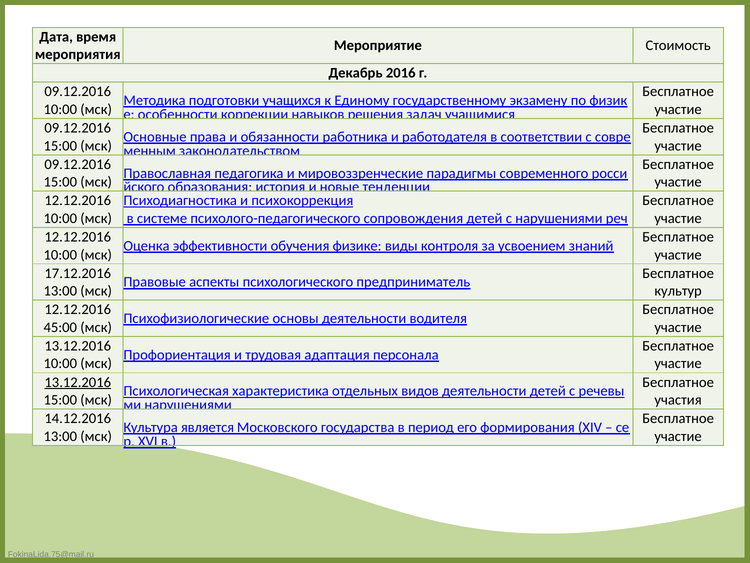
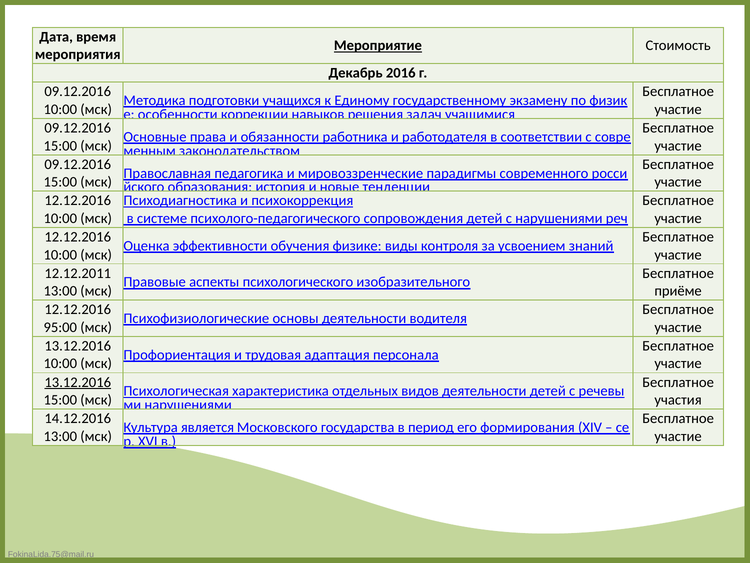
Мероприятие underline: none -> present (378, 46)
17.12.2016: 17.12.2016 -> 12.12.2011 (78, 273)
предприниматель: предприниматель -> изобразительного (413, 282)
культур: культур -> приёме (678, 291)
45:00: 45:00 -> 95:00 (60, 327)
